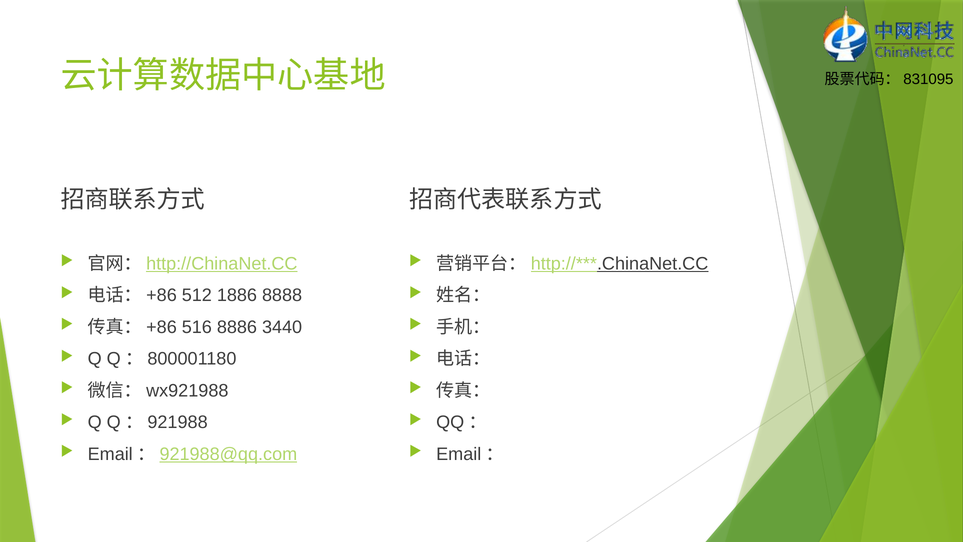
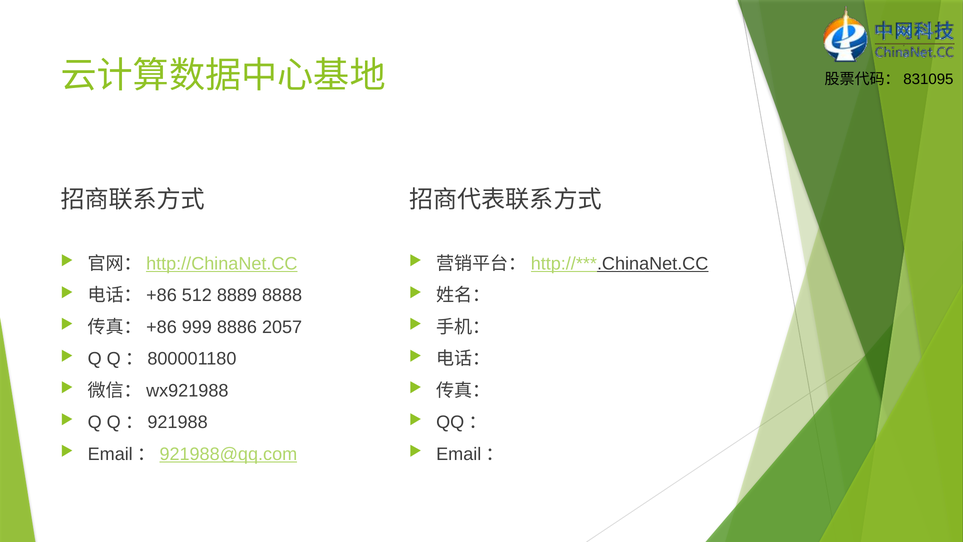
1886: 1886 -> 8889 (237, 295)
516: 516 -> 999 (197, 327)
3440: 3440 -> 2057 (282, 327)
